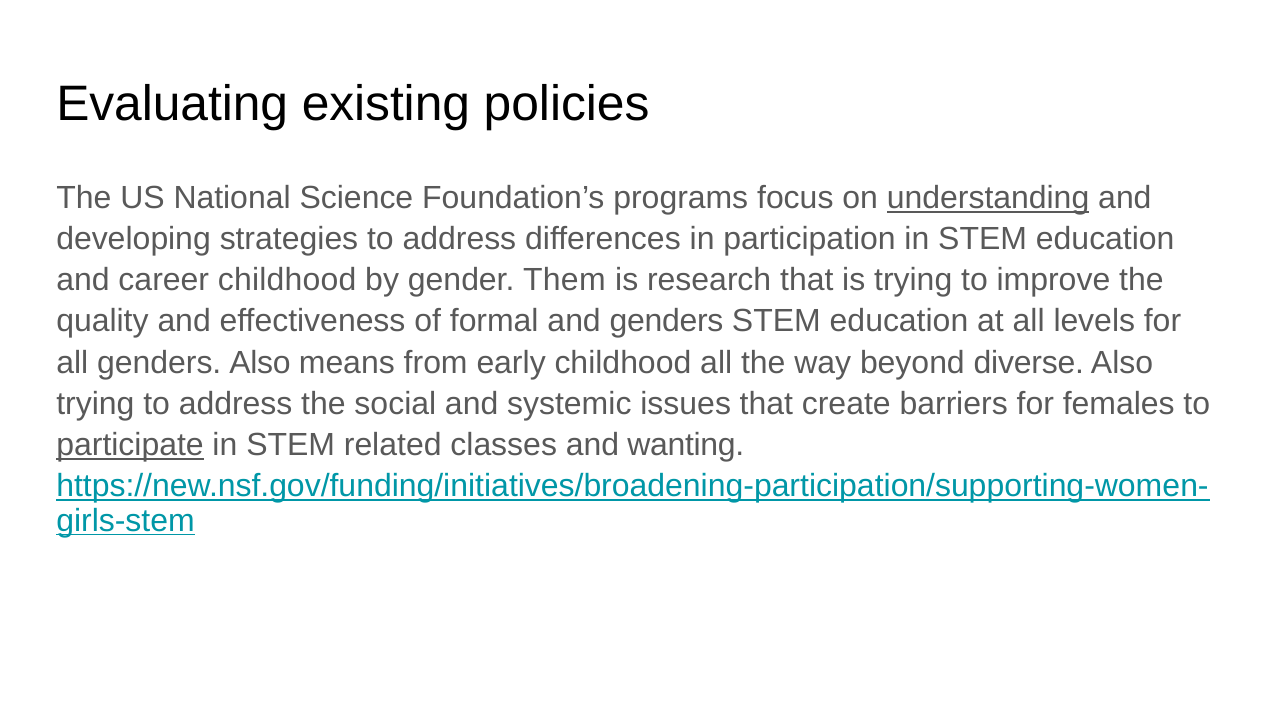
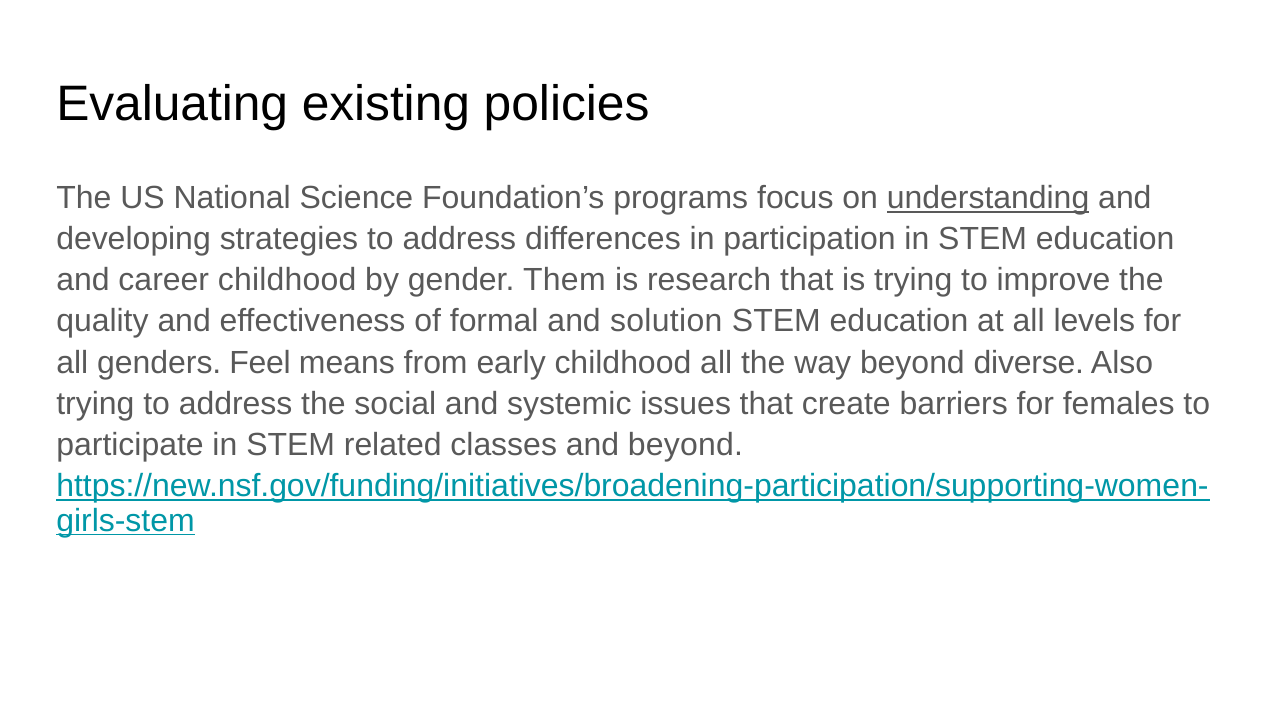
and genders: genders -> solution (666, 321)
genders Also: Also -> Feel (260, 362)
participate underline: present -> none (130, 445)
and wanting: wanting -> beyond (686, 445)
